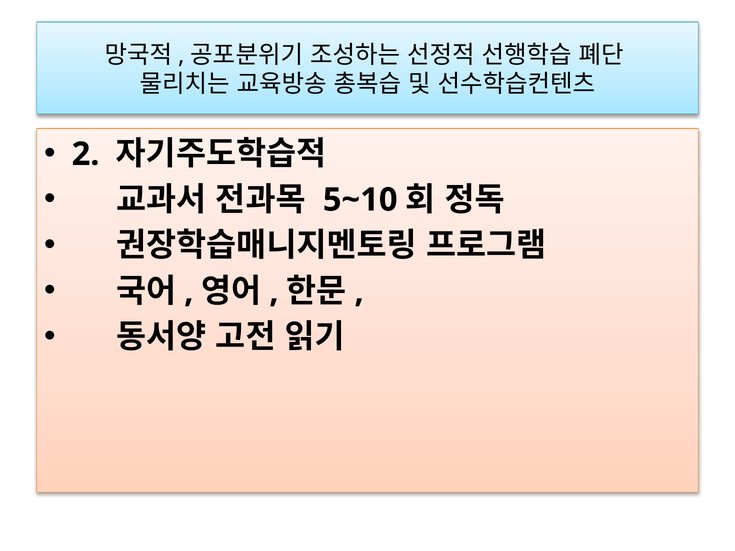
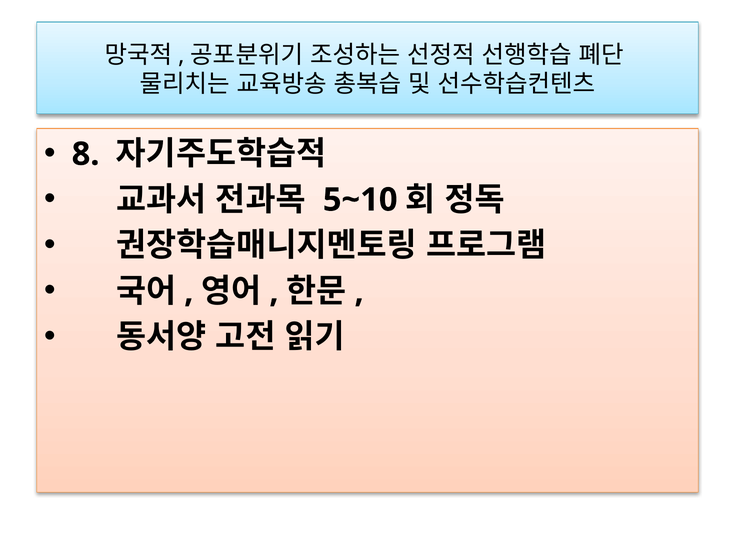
2: 2 -> 8 (86, 154)
